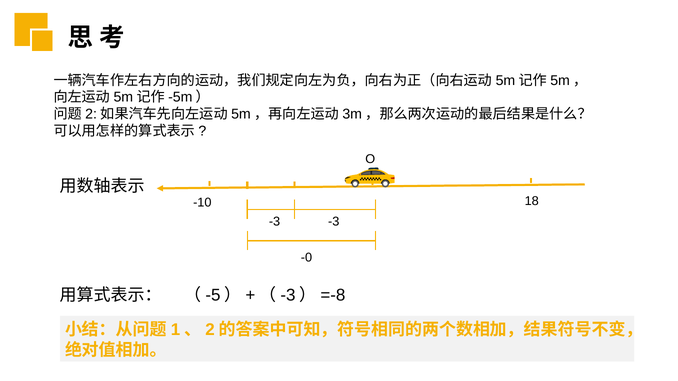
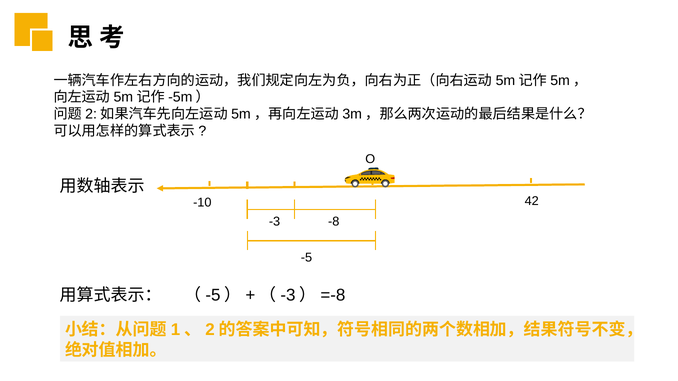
18: 18 -> 42 (532, 201)
-3: -3 -> -8 (334, 222)
-0: -0 -> -5 (307, 258)
